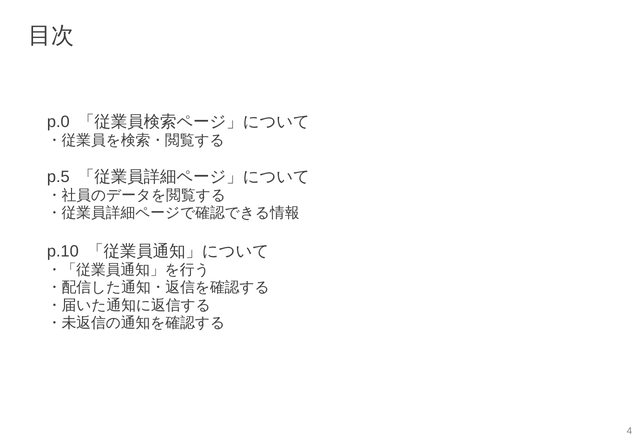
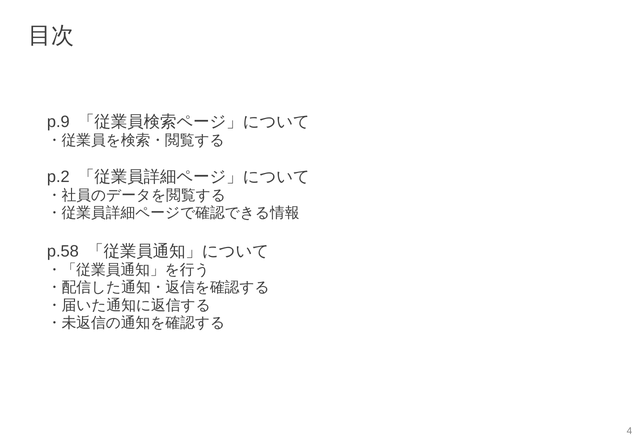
p.0: p.0 -> p.9 (58, 122)
p.5: p.5 -> p.2 (58, 177)
p.10: p.10 -> p.58 (63, 251)
